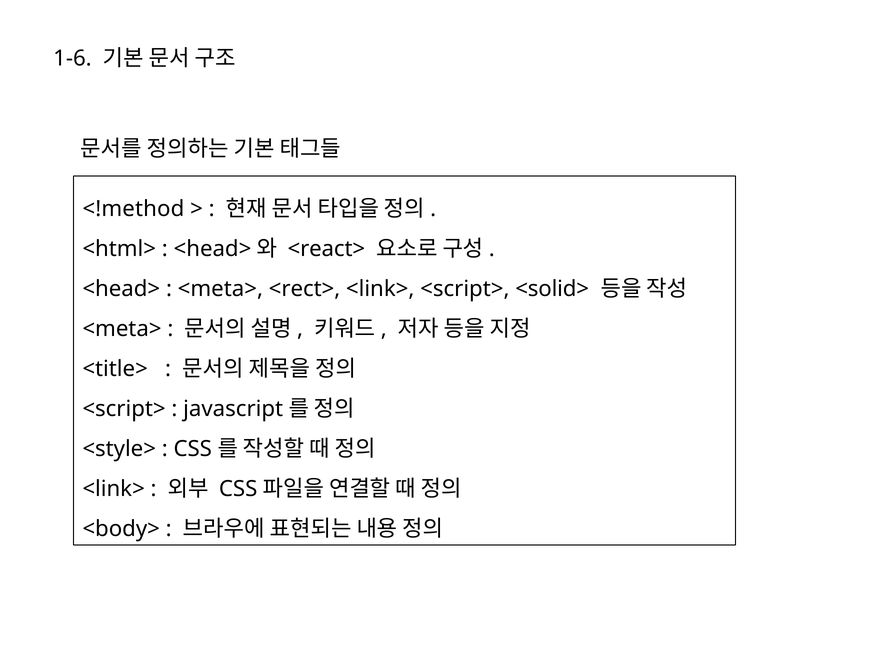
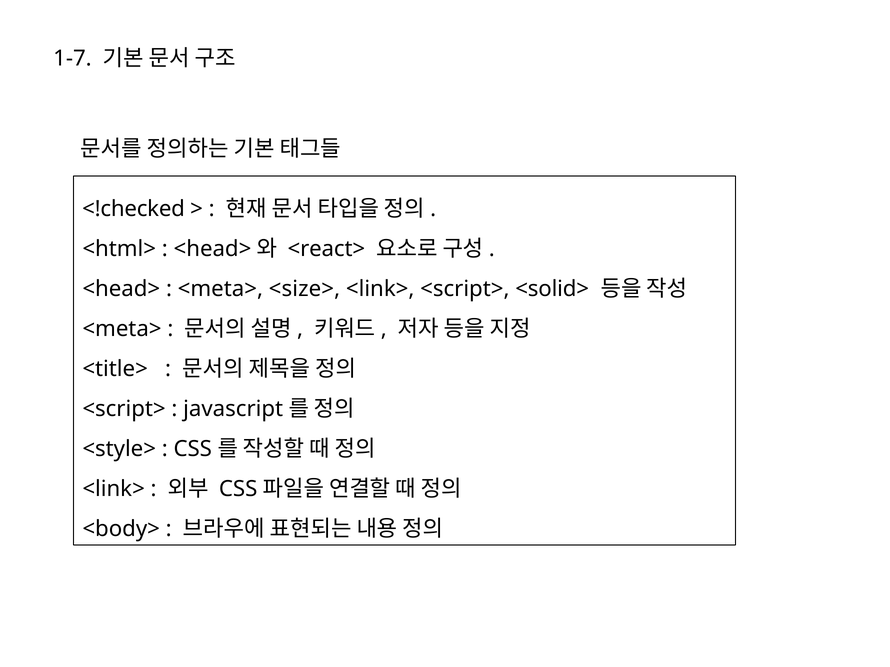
1-6: 1-6 -> 1-7 (72, 59)
<!method: <!method -> <!checked (134, 209)
<rect>: <rect> -> <size> (304, 289)
